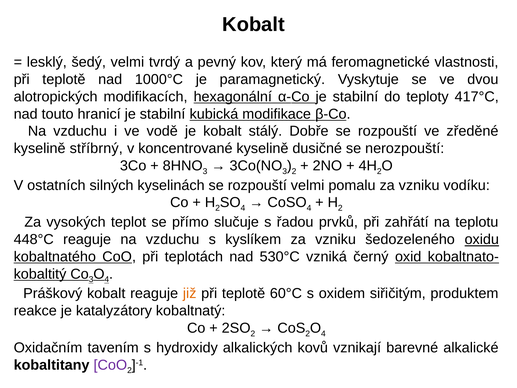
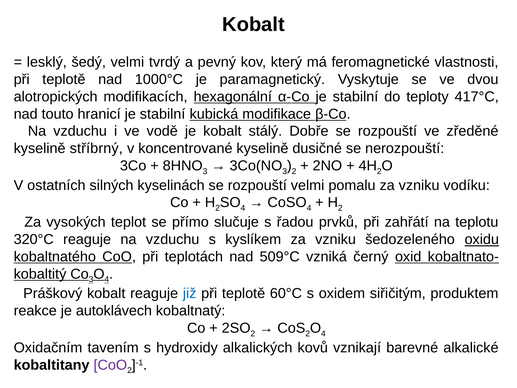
448°C: 448°C -> 320°C (34, 239)
530°C: 530°C -> 509°C (280, 257)
již colour: orange -> blue (190, 293)
katalyzátory: katalyzátory -> autoklávech (114, 311)
